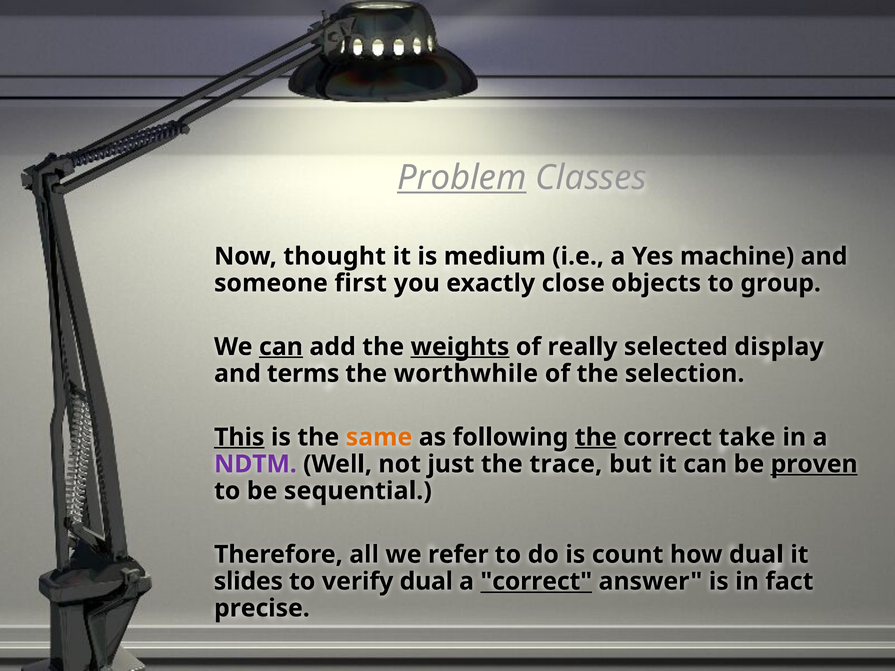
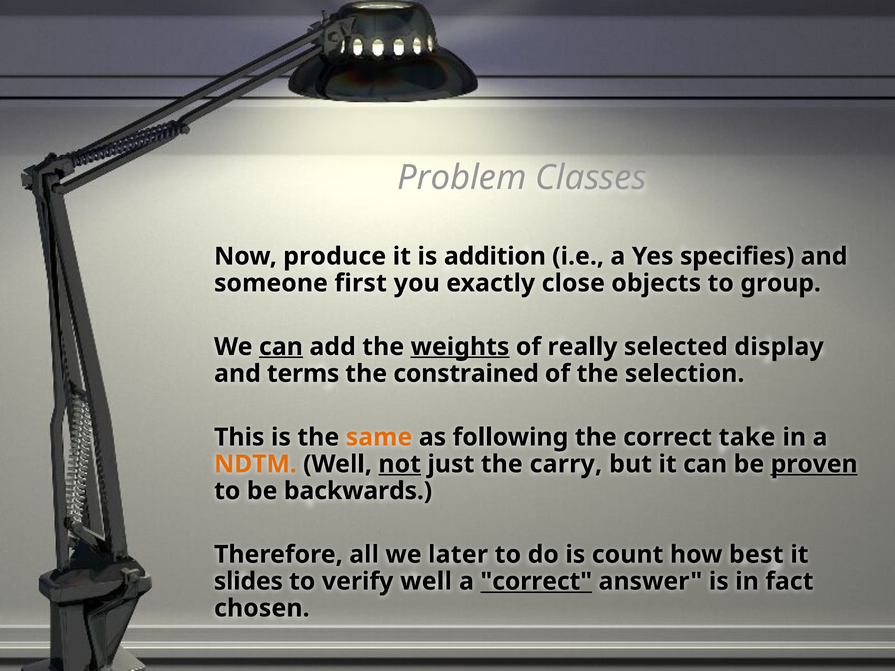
Problem underline: present -> none (462, 178)
thought: thought -> produce (335, 256)
medium: medium -> addition (495, 256)
machine: machine -> specifies (737, 256)
worthwhile: worthwhile -> constrained (466, 374)
This underline: present -> none (239, 437)
the underline: present -> none (596, 437)
NDTM colour: purple -> orange (255, 464)
not underline: none -> present (400, 464)
trace: trace -> carry (566, 464)
sequential: sequential -> backwards (358, 491)
refer: refer -> later (458, 555)
how dual: dual -> best (756, 555)
verify dual: dual -> well (426, 582)
precise: precise -> chosen (262, 608)
